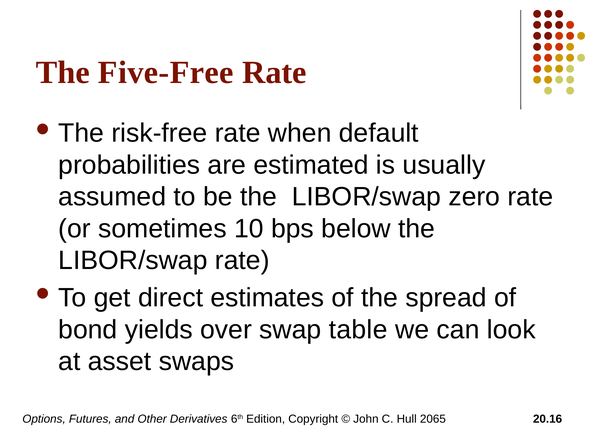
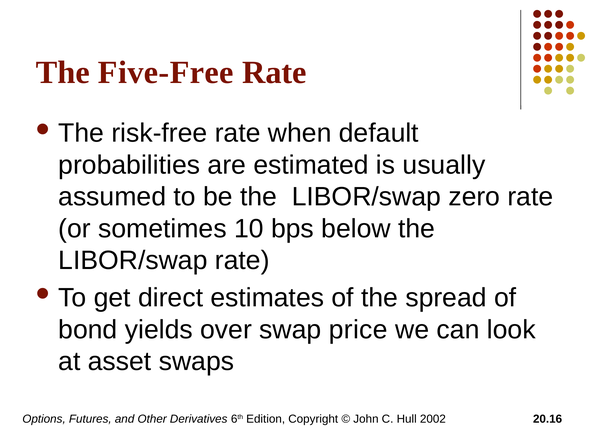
table: table -> price (358, 330)
2065: 2065 -> 2002 (433, 419)
